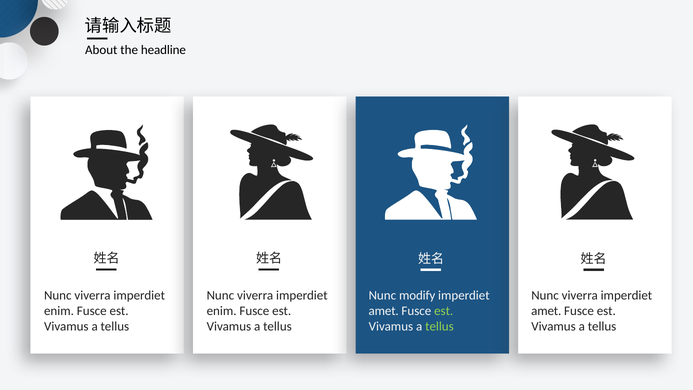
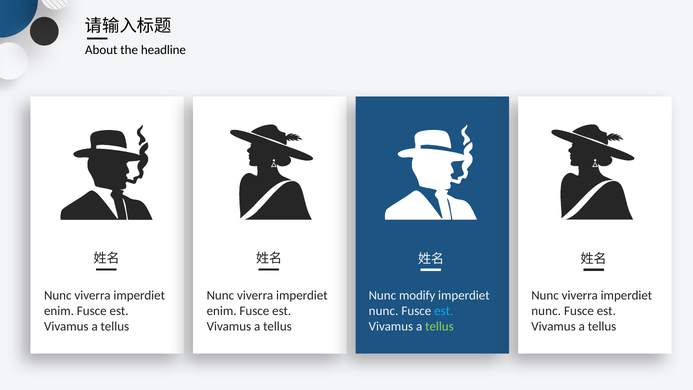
amet: amet -> nunc (384, 311)
est colour: light green -> light blue (444, 311)
amet: amet -> nunc (546, 311)
